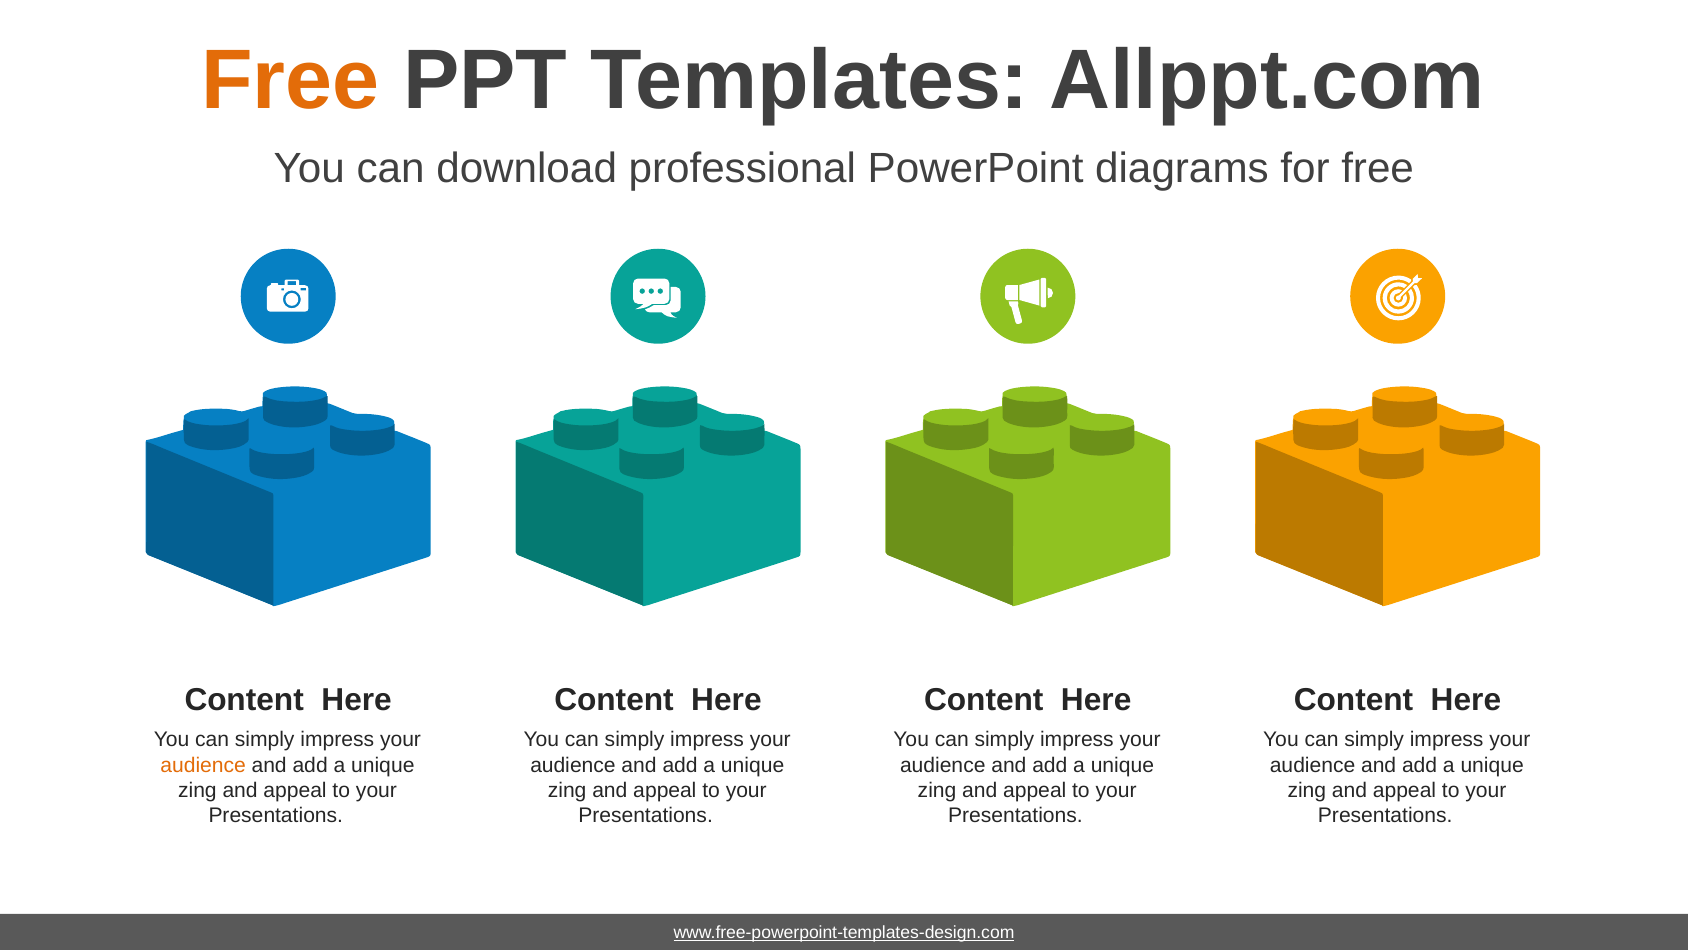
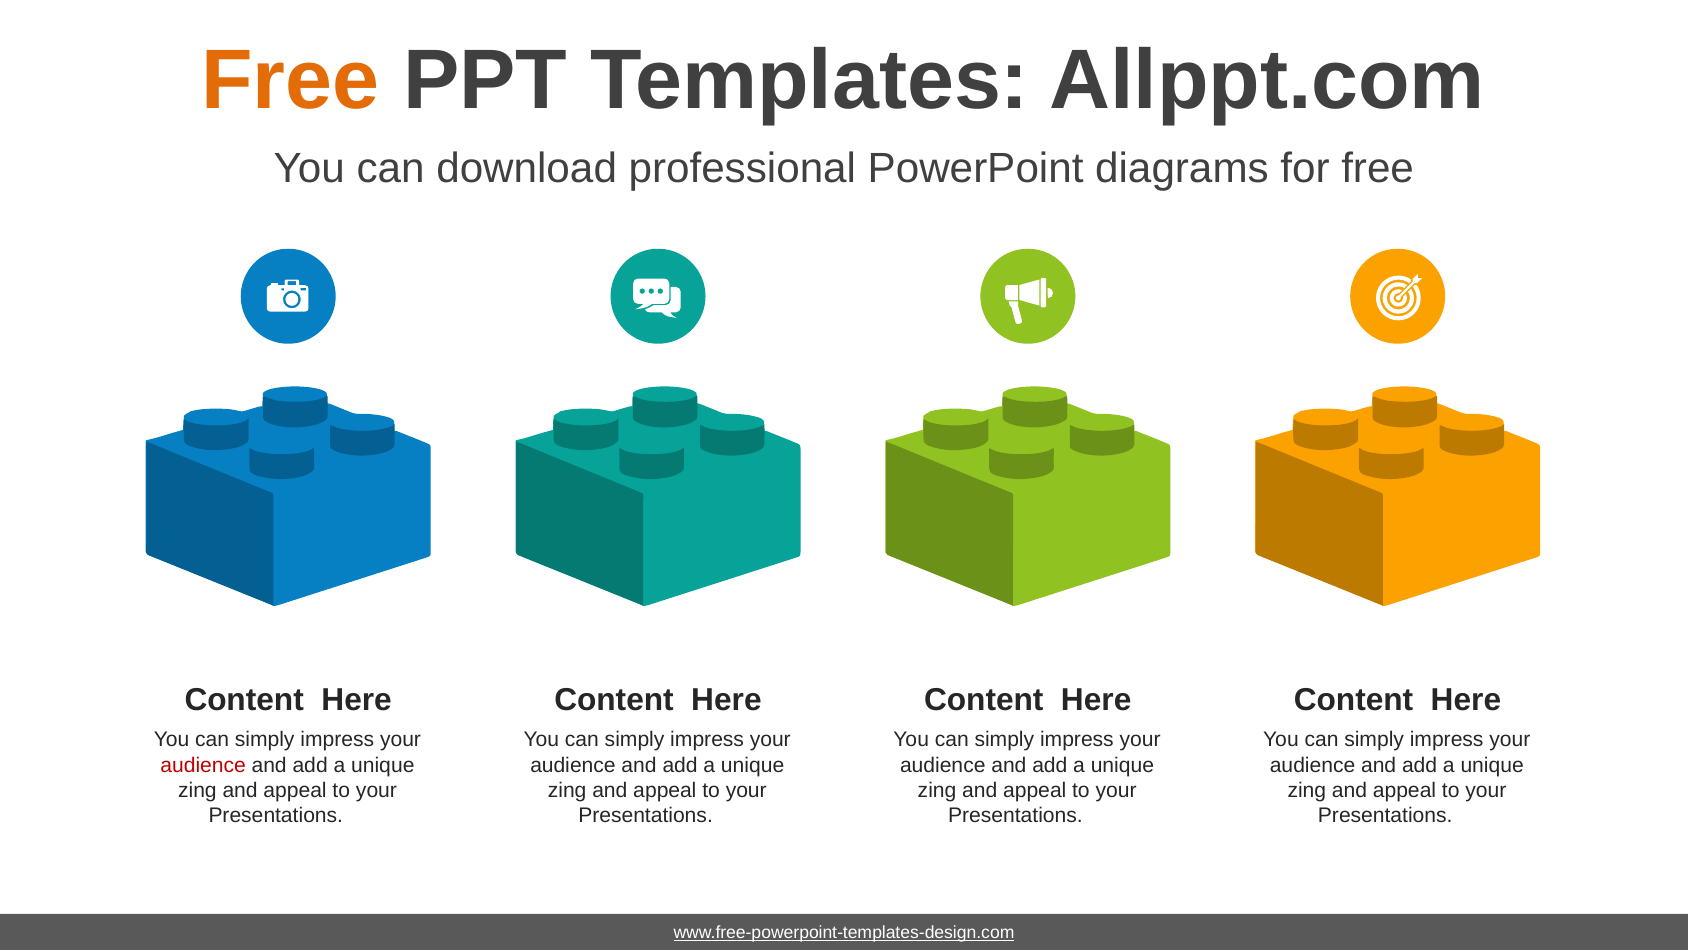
audience colour: orange -> red (203, 765)
